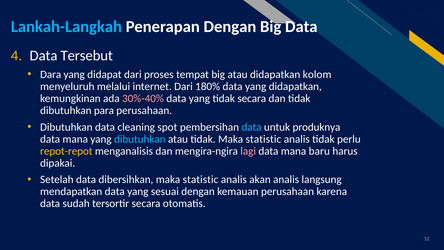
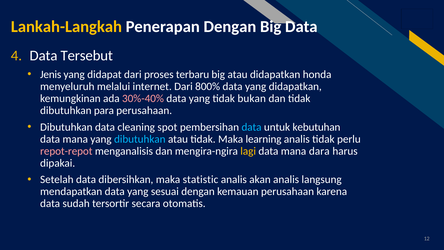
Lankah-Langkah colour: light blue -> yellow (66, 27)
Dara: Dara -> Jenis (51, 74)
tempat: tempat -> terbaru (193, 74)
kolom: kolom -> honda (317, 74)
180%: 180% -> 800% (208, 86)
tidak secara: secara -> bukan (252, 98)
produknya: produknya -> kebutuhan (316, 127)
tidak Maka statistic: statistic -> learning (264, 139)
repot-repot colour: yellow -> pink (66, 151)
lagi colour: pink -> yellow (248, 151)
baru: baru -> dara (319, 151)
